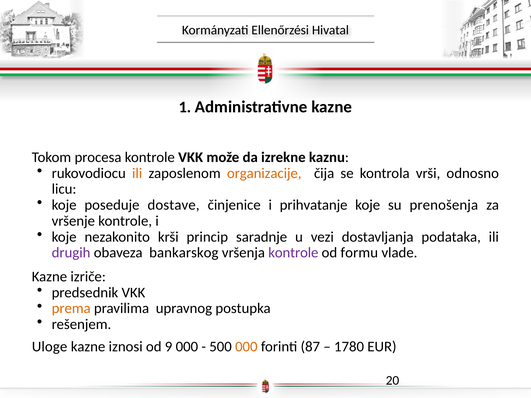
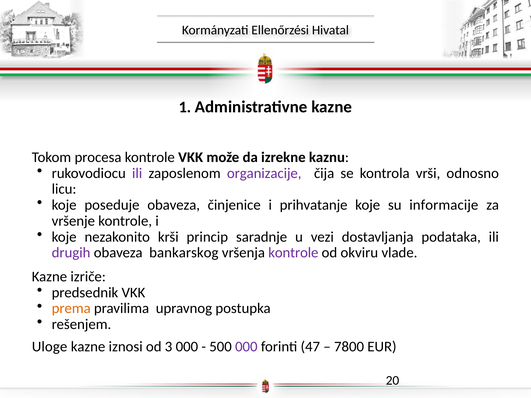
ili colour: orange -> purple (137, 173)
organizacije colour: orange -> purple (264, 173)
poseduje dostave: dostave -> obaveza (174, 205)
prenošenja: prenošenja -> informacije (444, 205)
formu: formu -> okviru (359, 253)
9: 9 -> 3 (169, 347)
000 colour: orange -> purple (246, 347)
87: 87 -> 47 (310, 347)
1780: 1780 -> 7800 (349, 347)
